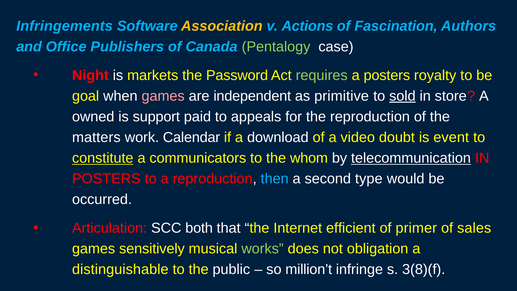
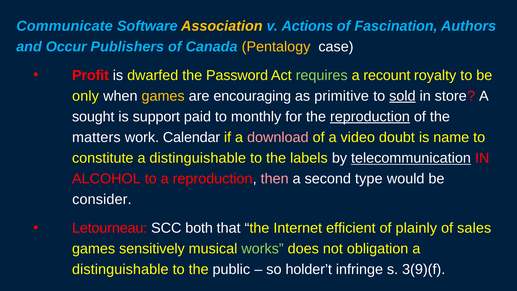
Infringements: Infringements -> Communicate (65, 26)
Office: Office -> Occur (66, 47)
Pentalogy colour: light green -> yellow (276, 47)
Night: Night -> Profit (90, 75)
markets: markets -> dwarfed (153, 75)
a posters: posters -> recount (387, 75)
goal: goal -> only (86, 96)
games colour: pink -> yellow (163, 96)
independent: independent -> encouraging (252, 96)
owned: owned -> sought (93, 117)
appeals: appeals -> monthly (256, 117)
reproduction underline: none -> present (370, 117)
download colour: white -> pink (278, 137)
event: event -> name (451, 137)
constitute underline: present -> none (103, 158)
communicators: communicators -> distinguishable (198, 158)
whom: whom -> labels (309, 158)
POSTERS: POSTERS -> ALCOHOL (106, 179)
then colour: light blue -> pink (275, 179)
occurred: occurred -> consider (102, 199)
Articulation: Articulation -> Letourneau (110, 228)
primer: primer -> plainly (416, 228)
million’t: million’t -> holder’t (309, 269)
3(8)(f: 3(8)(f -> 3(9)(f (424, 269)
